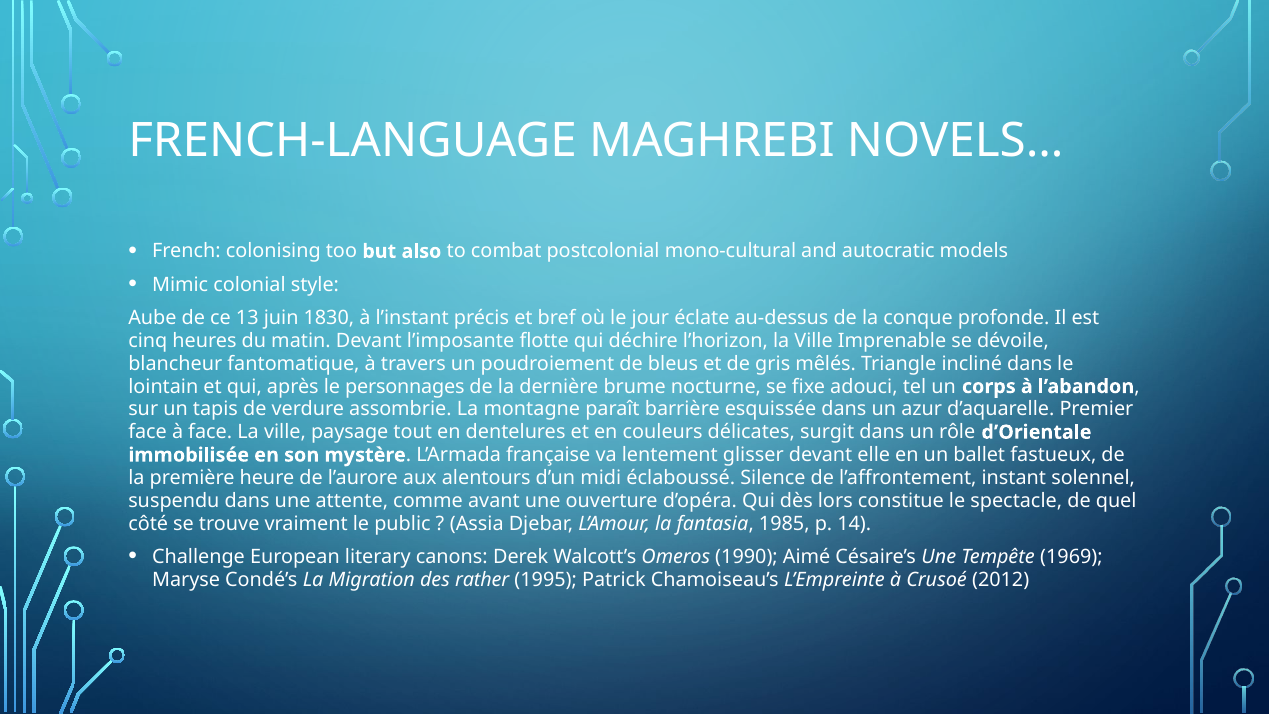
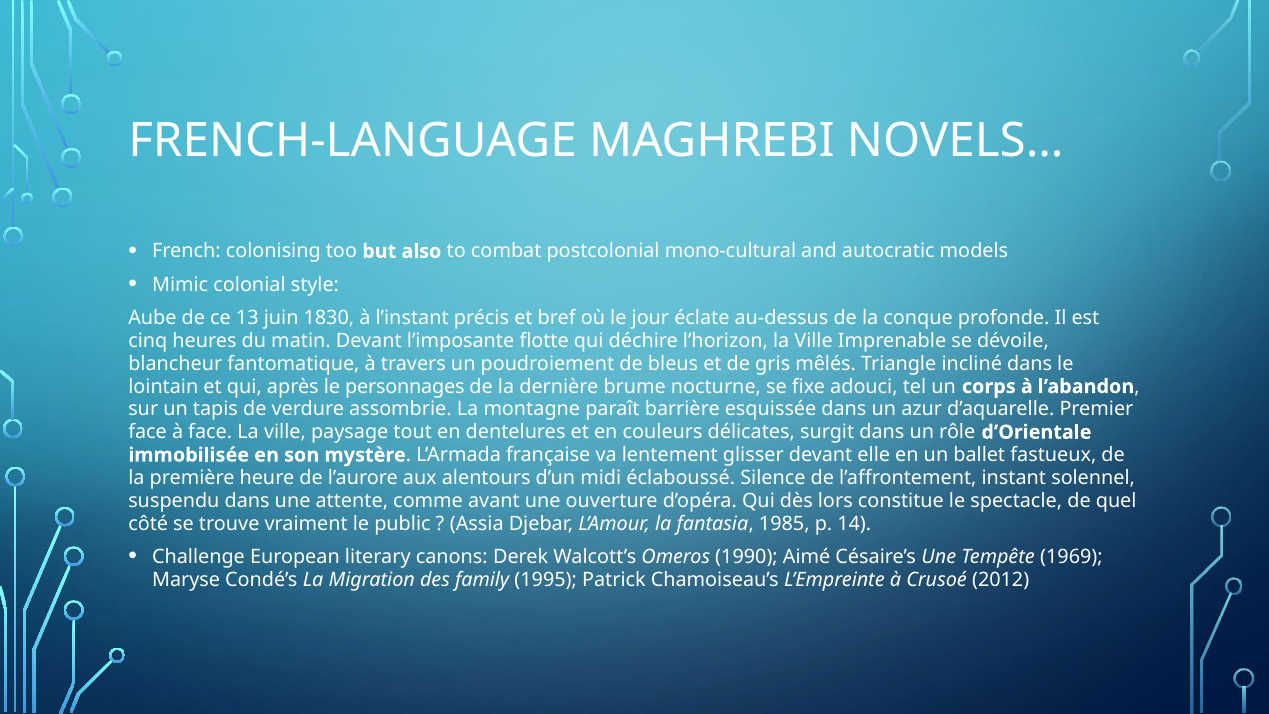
rather: rather -> family (482, 580)
